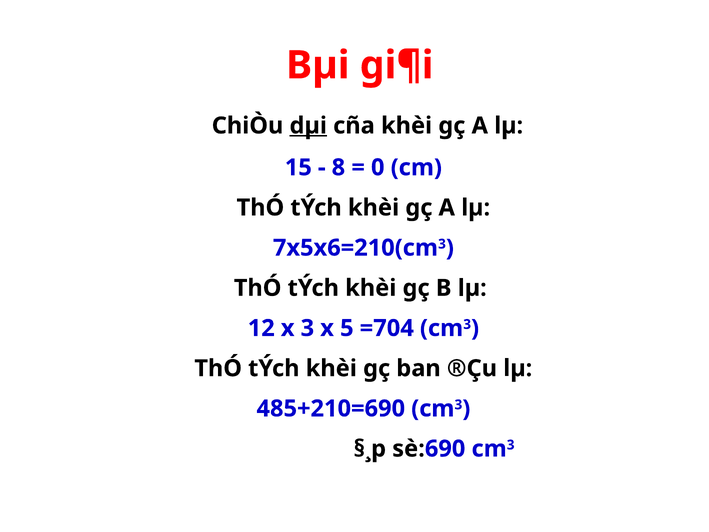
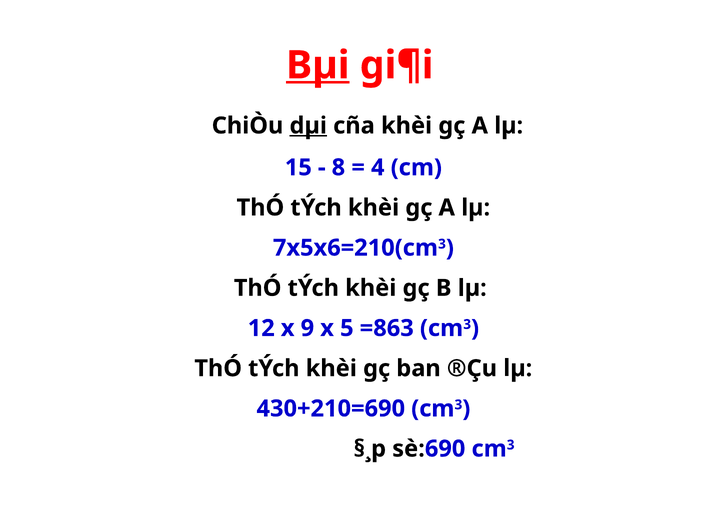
Bµi underline: none -> present (318, 65)
0: 0 -> 4 (378, 167)
x 3: 3 -> 9 (307, 328)
=704: =704 -> =863 (387, 328)
485+210=690: 485+210=690 -> 430+210=690 (331, 408)
